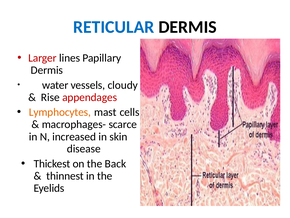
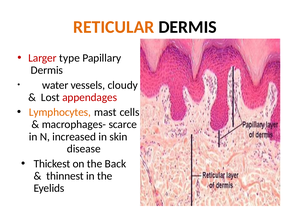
RETICULAR colour: blue -> orange (114, 27)
lines: lines -> type (70, 58)
Rise: Rise -> Lost (50, 97)
